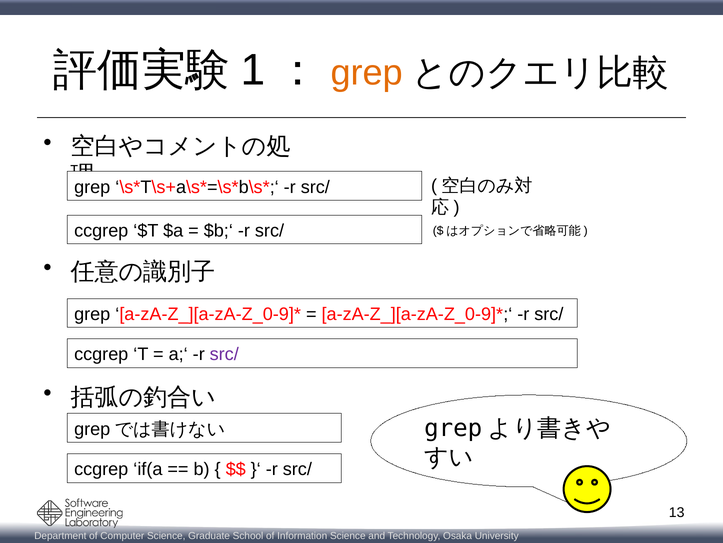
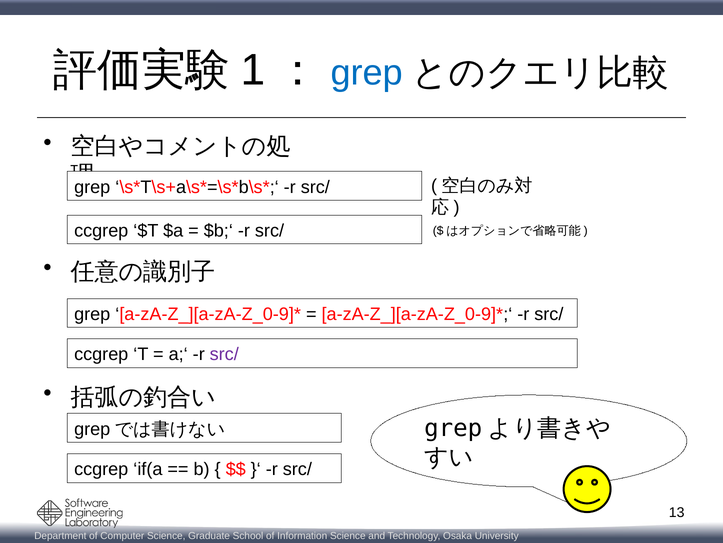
grep colour: orange -> blue (367, 73)
